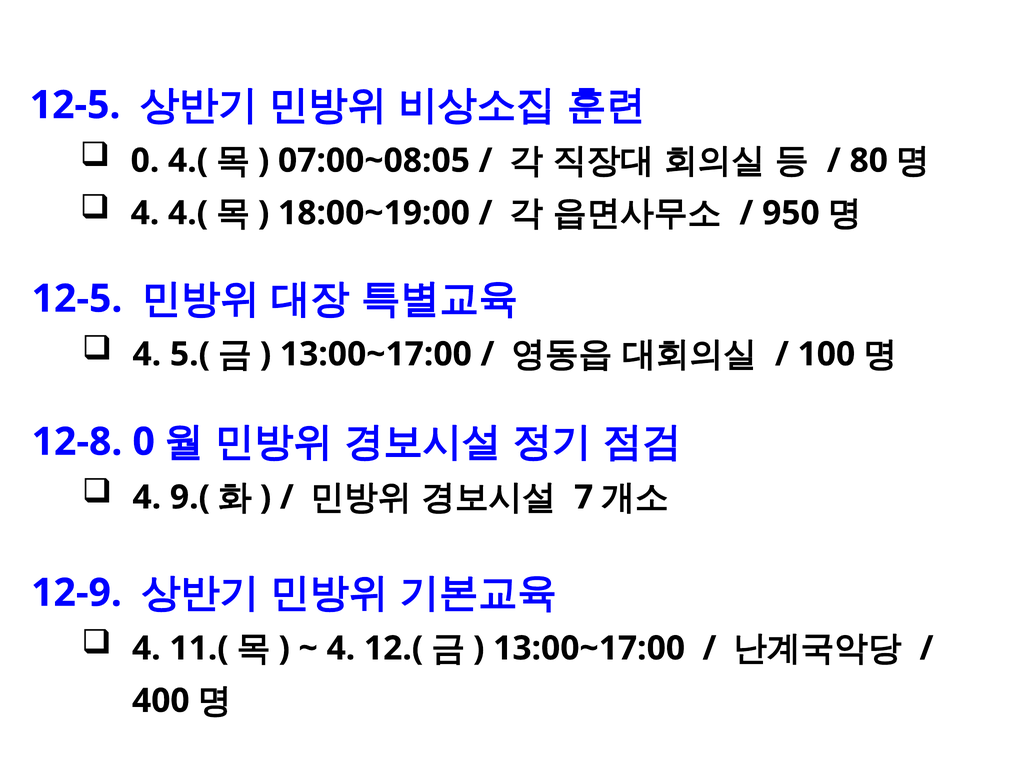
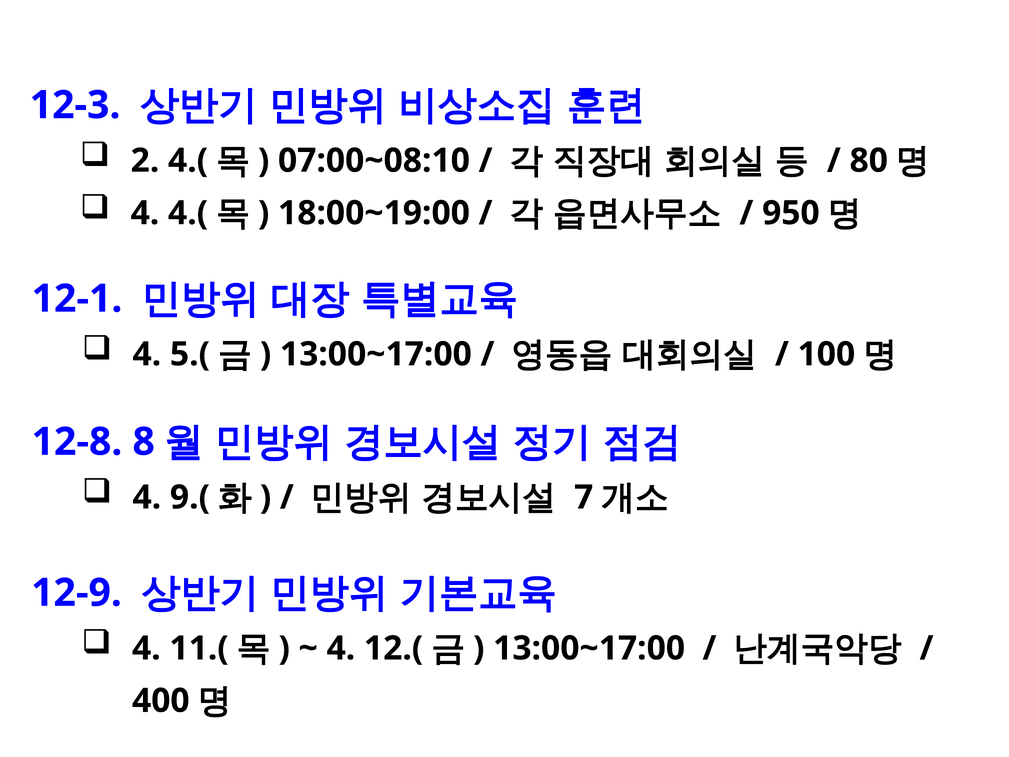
12-5: 12-5 -> 12-3 (75, 105)
0: 0 -> 2 (145, 161)
07:00~08:05: 07:00~08:05 -> 07:00~08:10 (374, 161)
12-5: 12-5 -> 12-1 (77, 299)
12-8 0: 0 -> 8 (144, 442)
